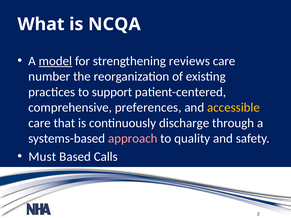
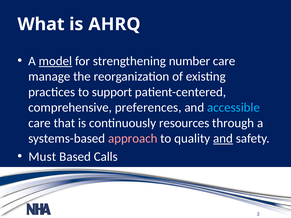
NCQA: NCQA -> AHRQ (114, 24)
reviews: reviews -> number (189, 61)
number: number -> manage (49, 77)
accessible colour: yellow -> light blue (234, 108)
discharge: discharge -> resources (184, 123)
and underline: none -> present (223, 139)
